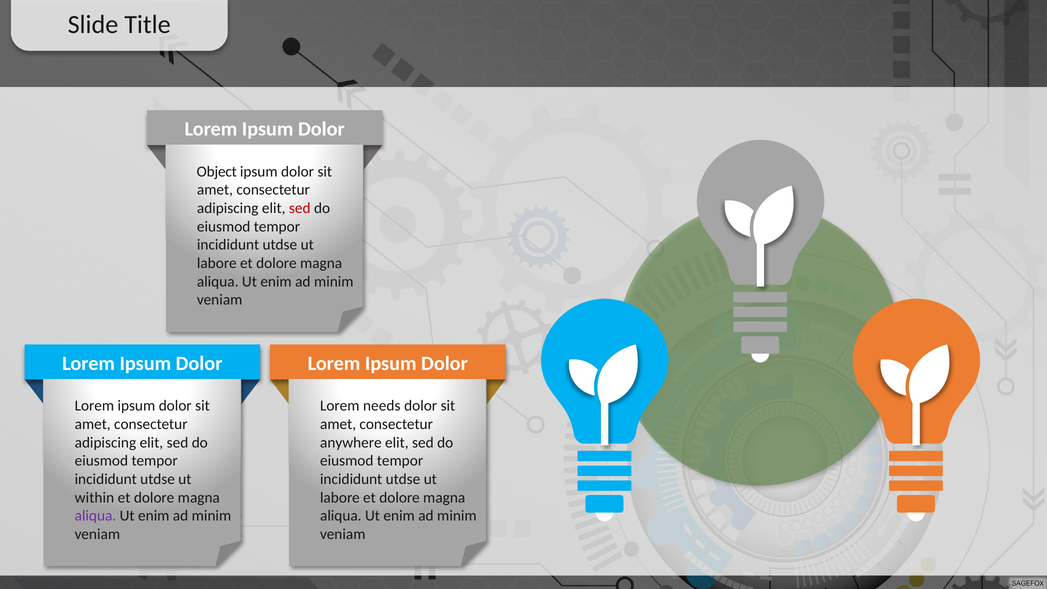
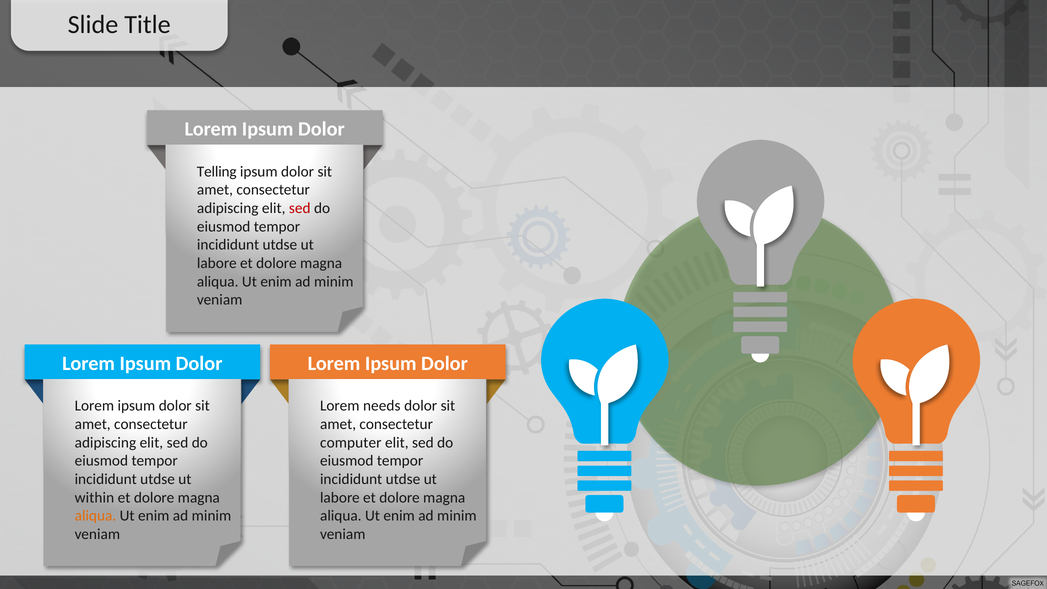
Object: Object -> Telling (217, 172)
anywhere: anywhere -> computer (351, 442)
aliqua colour: purple -> orange (95, 516)
